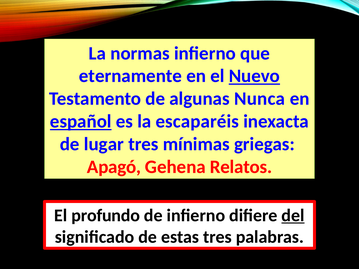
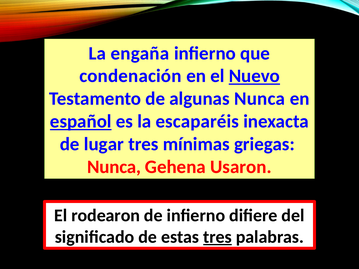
normas: normas -> engaña (140, 53)
eternamente: eternamente -> condenación (130, 76)
Apagó: Apagó -> Nunca (114, 167)
Relatos: Relatos -> Usaron (241, 167)
profundo: profundo -> rodearon (106, 216)
del underline: present -> none (293, 216)
tres underline: none -> present (217, 237)
